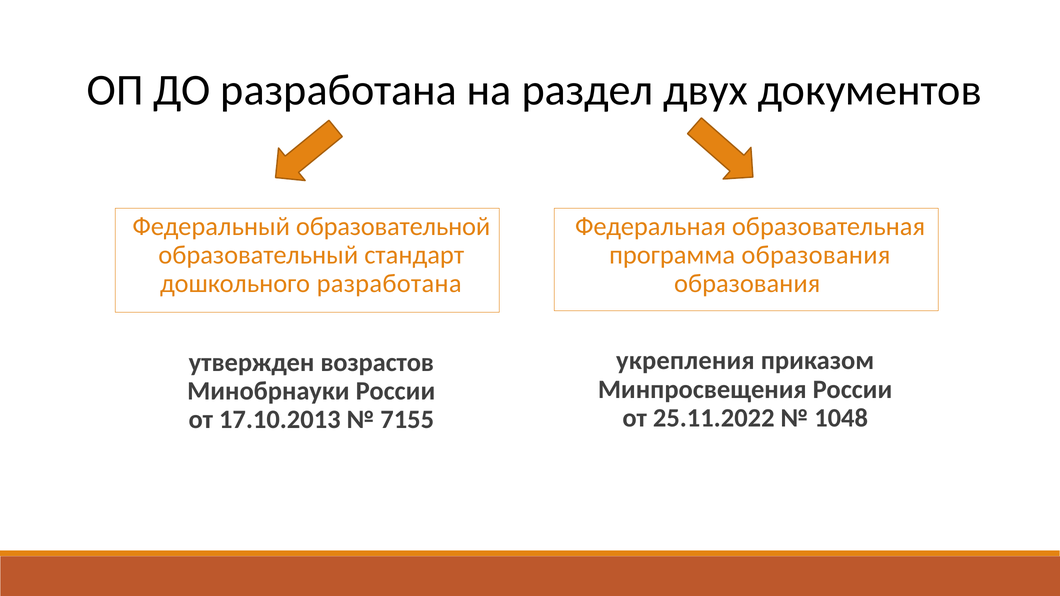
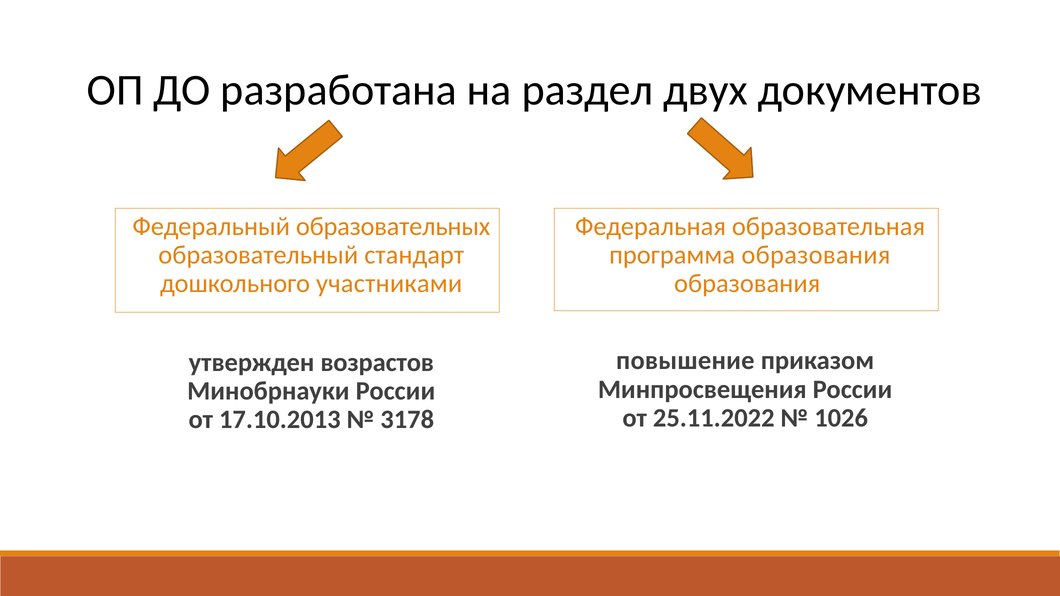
образовательной: образовательной -> образовательных (393, 226)
дошкольного разработана: разработана -> участниками (389, 284)
укрепления: укрепления -> повышение (685, 361)
1048: 1048 -> 1026 (841, 418)
7155: 7155 -> 3178 (407, 420)
